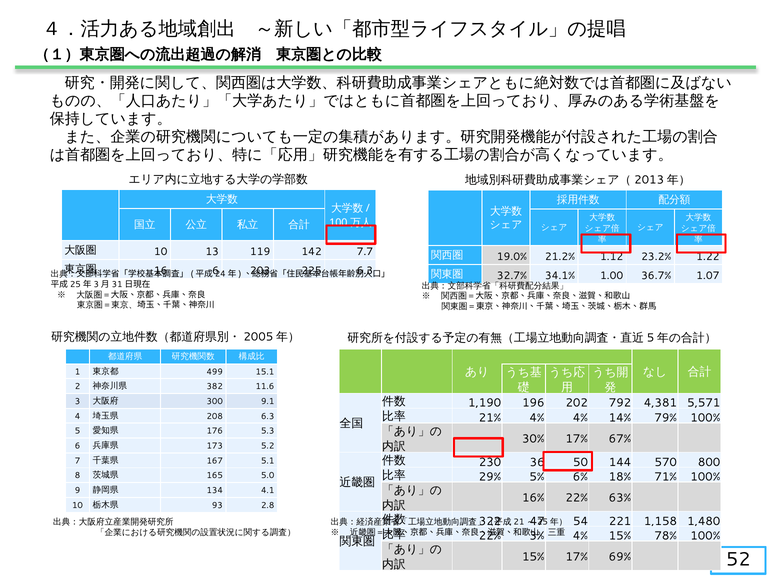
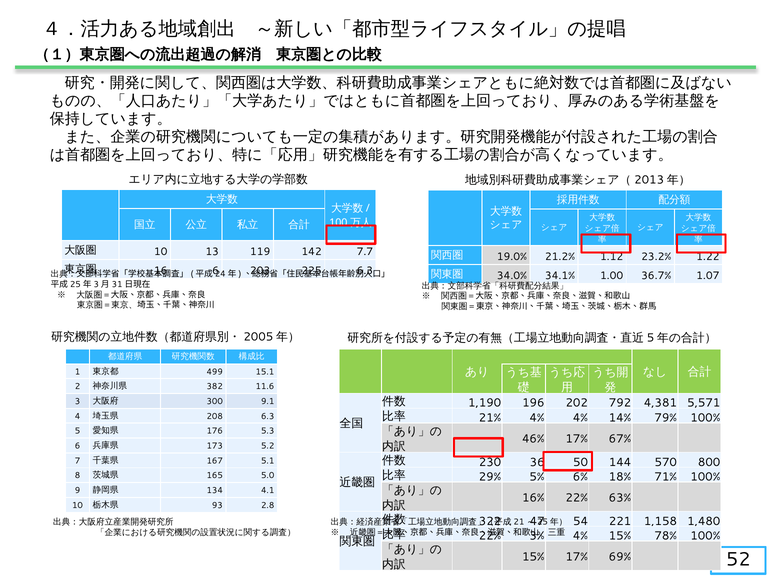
32.7%: 32.7% -> 34.0% (512, 276)
30%: 30% -> 46% (533, 439)
